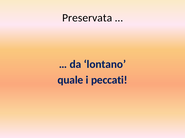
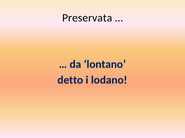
quale: quale -> detto (70, 80)
peccati: peccati -> lodano (109, 80)
